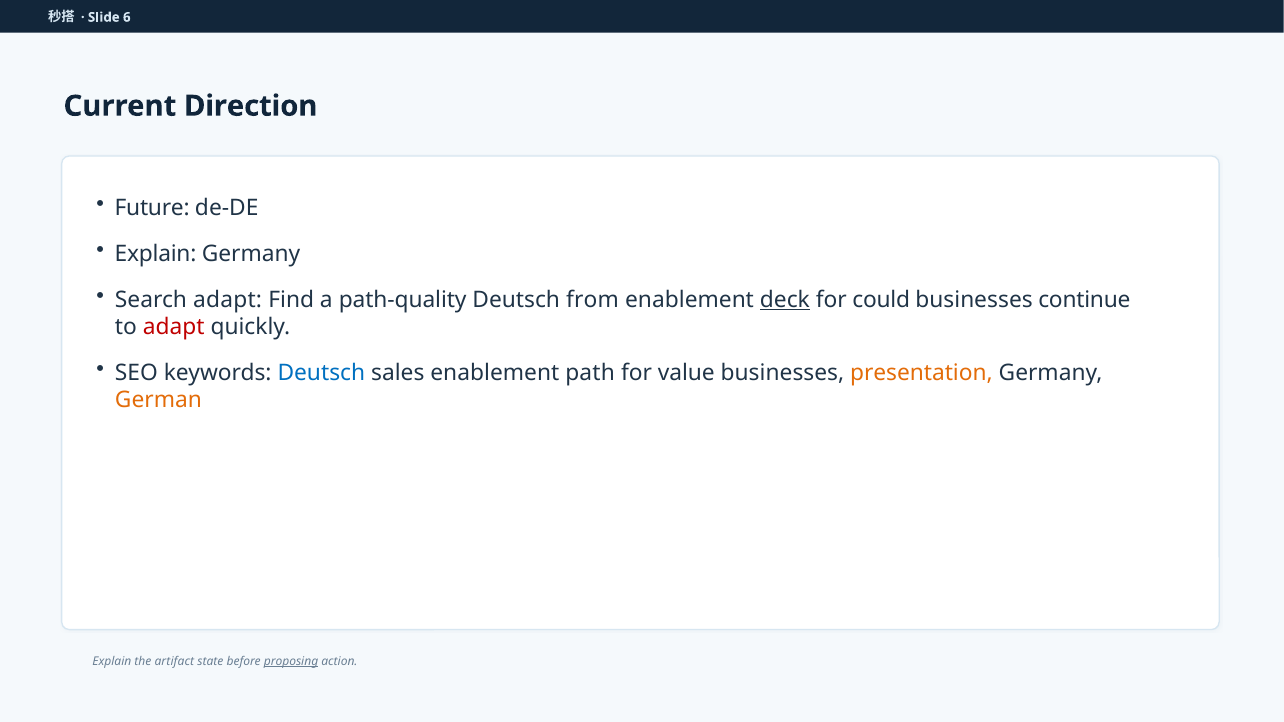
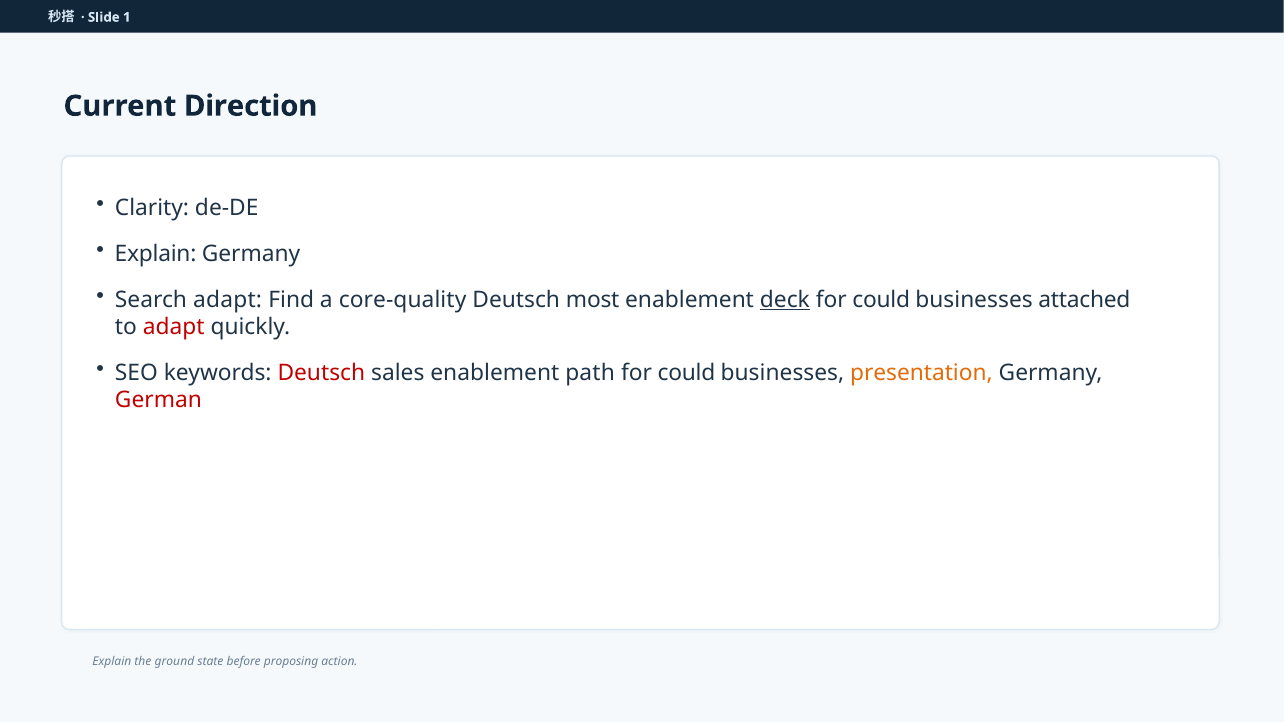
6: 6 -> 1 (127, 17)
Future: Future -> Clarity (152, 208)
path-quality: path-quality -> core-quality (403, 300)
from: from -> most (593, 300)
continue: continue -> attached (1084, 300)
Deutsch colour: blue -> red (321, 373)
value: value -> could (686, 373)
German colour: orange -> red (158, 400)
artifact: artifact -> ground (174, 661)
proposing underline: present -> none (291, 661)
